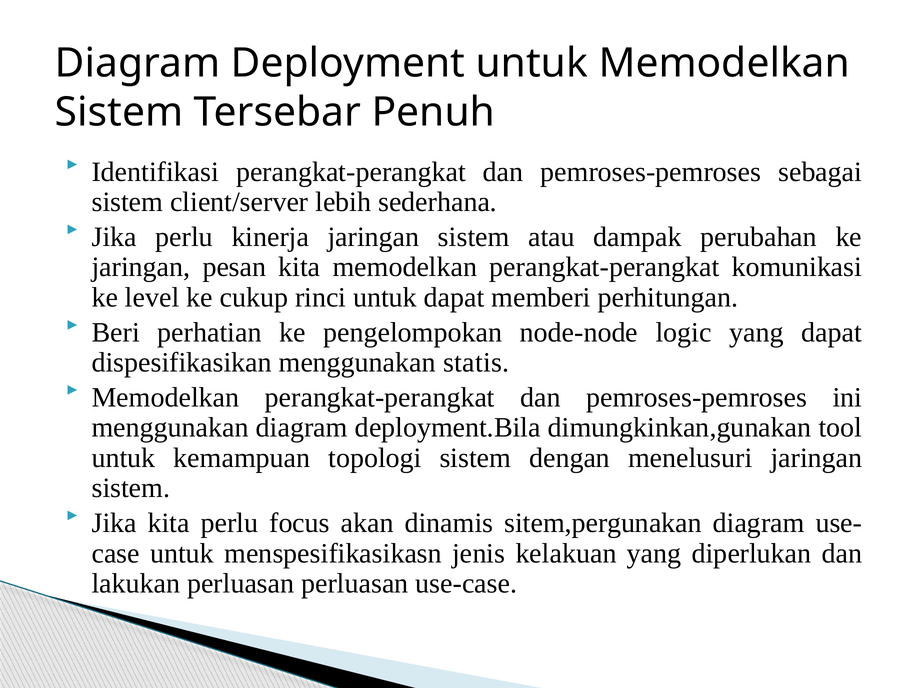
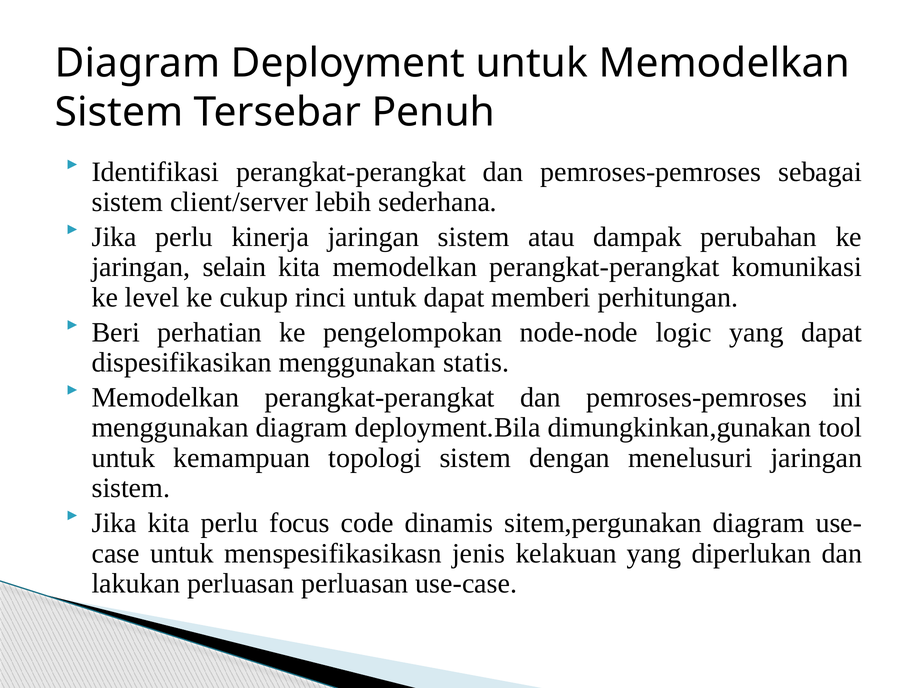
pesan: pesan -> selain (234, 267)
akan: akan -> code (367, 523)
